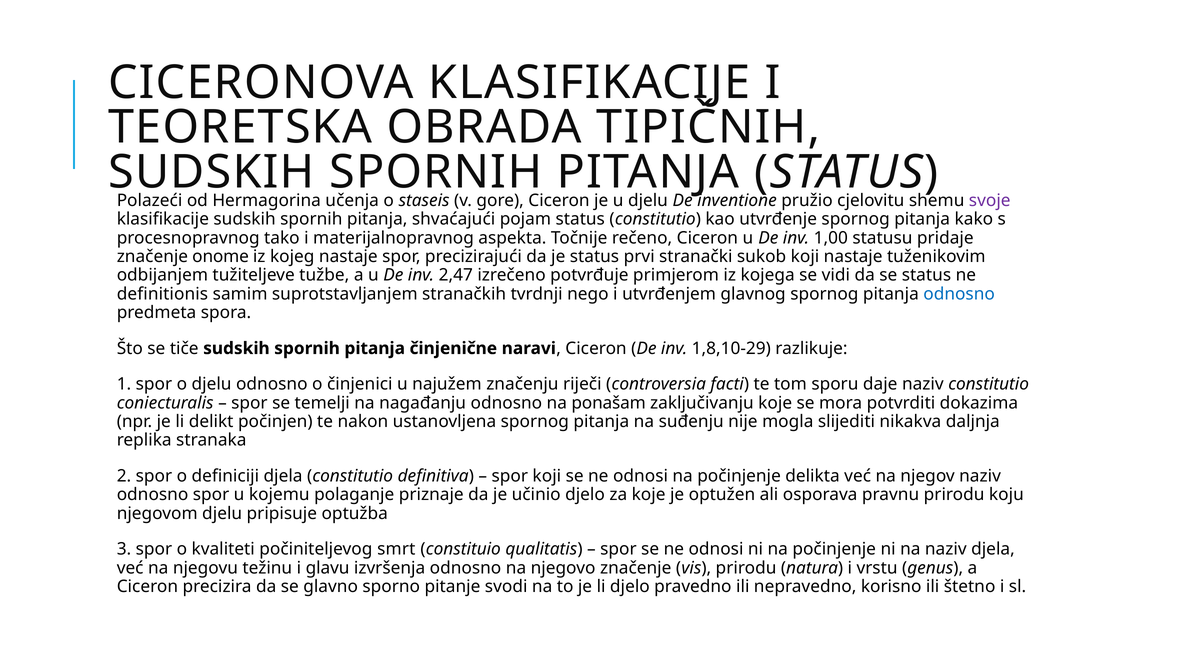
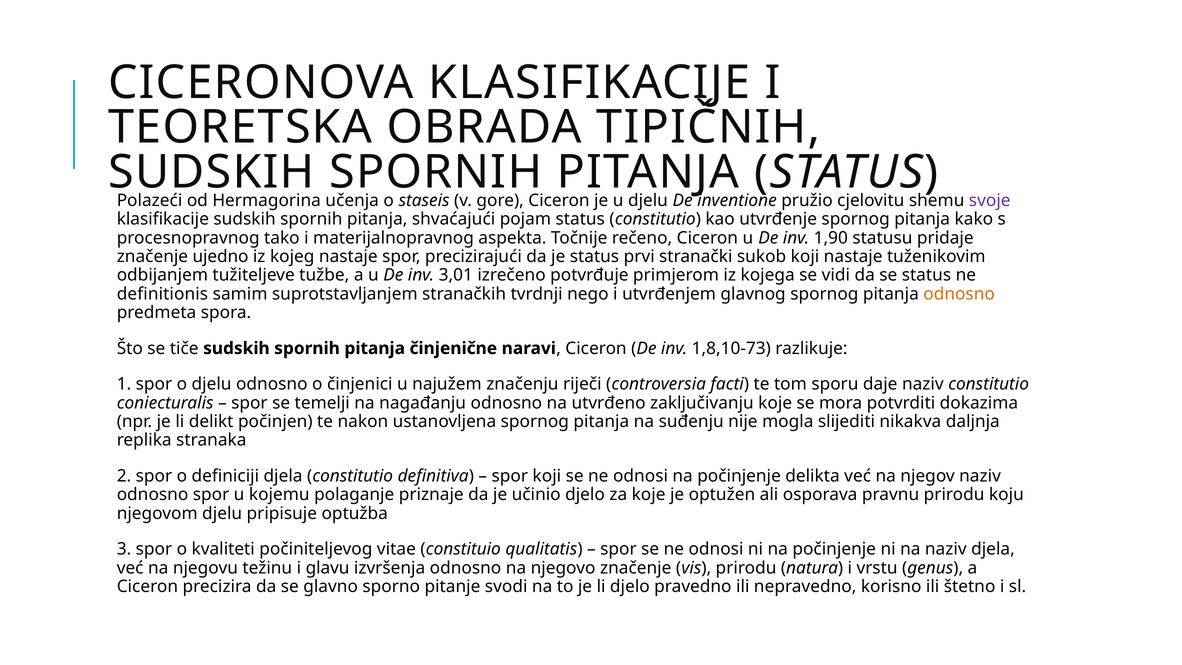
1,00: 1,00 -> 1,90 (831, 238)
onome: onome -> ujedno (221, 257)
2,47: 2,47 -> 3,01 (456, 275)
odnosno colour: blue -> orange (959, 294)
1,8,10-29: 1,8,10-29 -> 1,8,10-73 (731, 348)
ponašam: ponašam -> utvrđeno (609, 403)
smrt: smrt -> vitae (396, 549)
